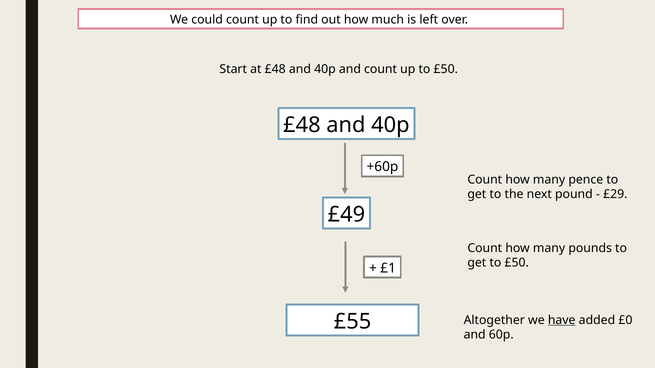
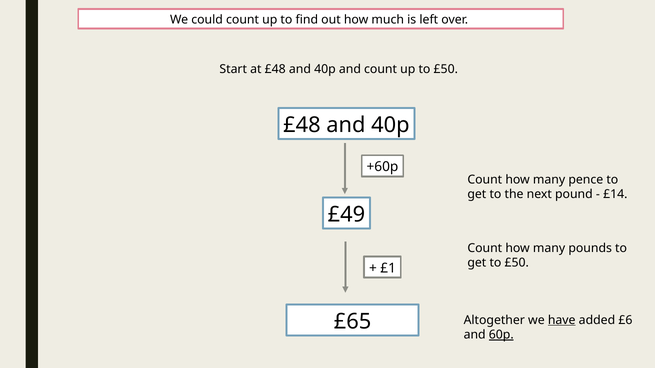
£29: £29 -> £14 (615, 195)
£55: £55 -> £65 (353, 322)
£0: £0 -> £6 (625, 320)
60p underline: none -> present (501, 335)
